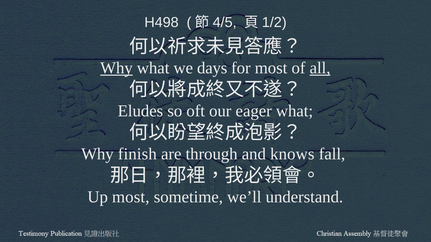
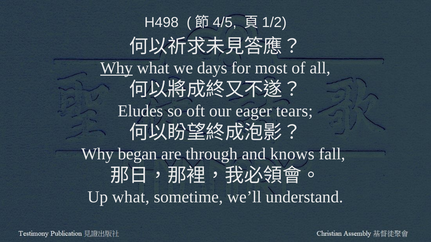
all underline: present -> none (320, 68)
eager what: what -> tears (294, 111)
finish: finish -> began (137, 154)
Up most: most -> what (131, 197)
